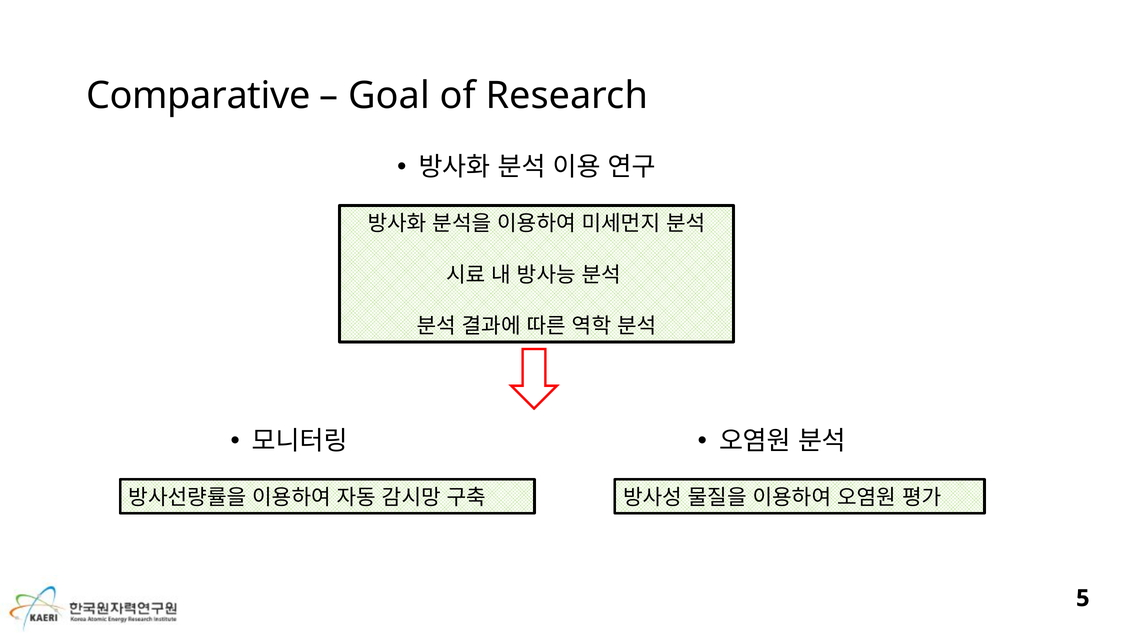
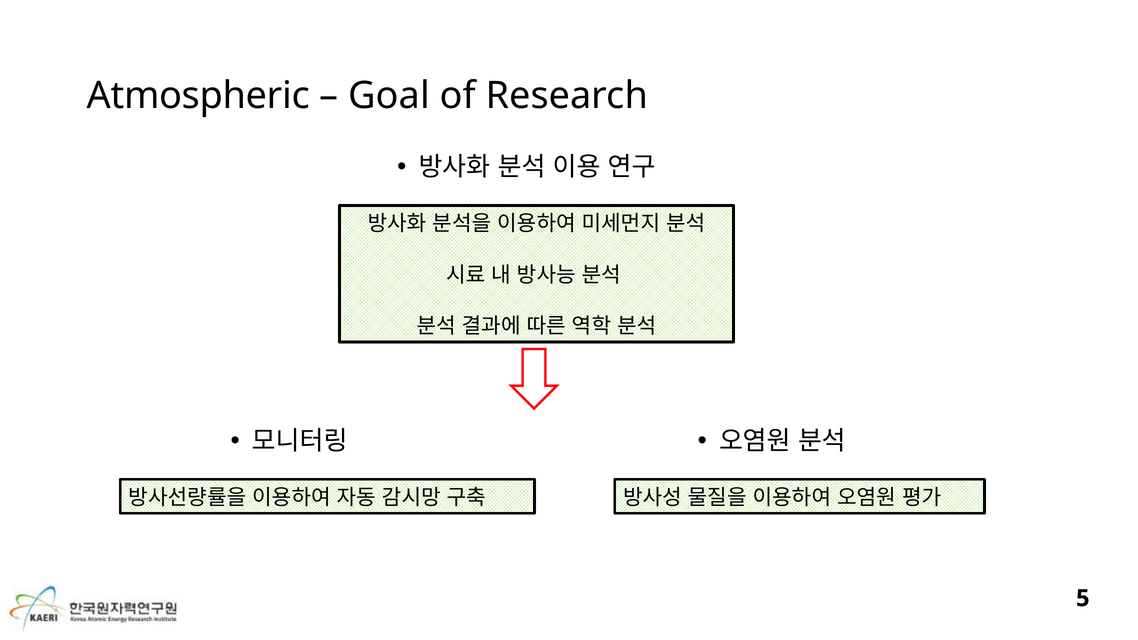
Comparative: Comparative -> Atmospheric (198, 96)
